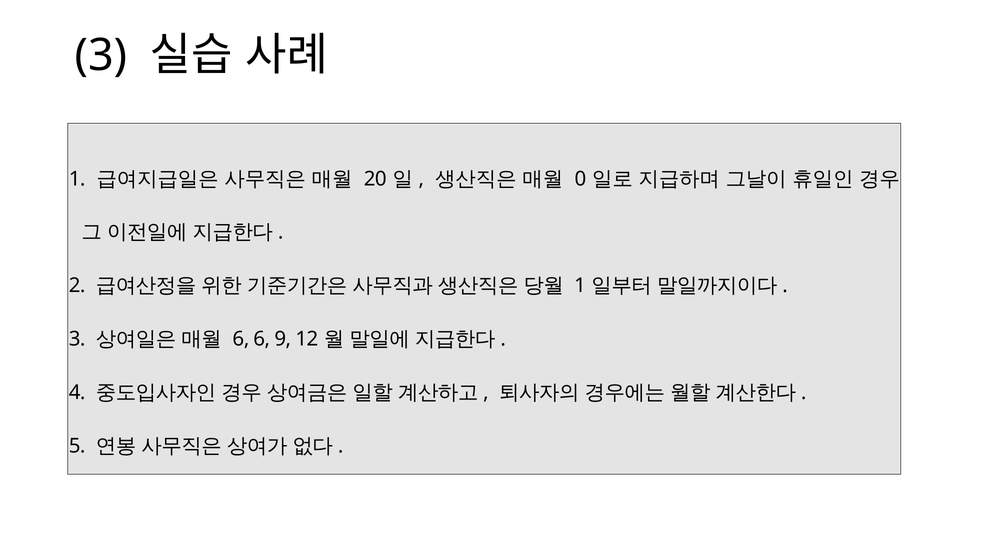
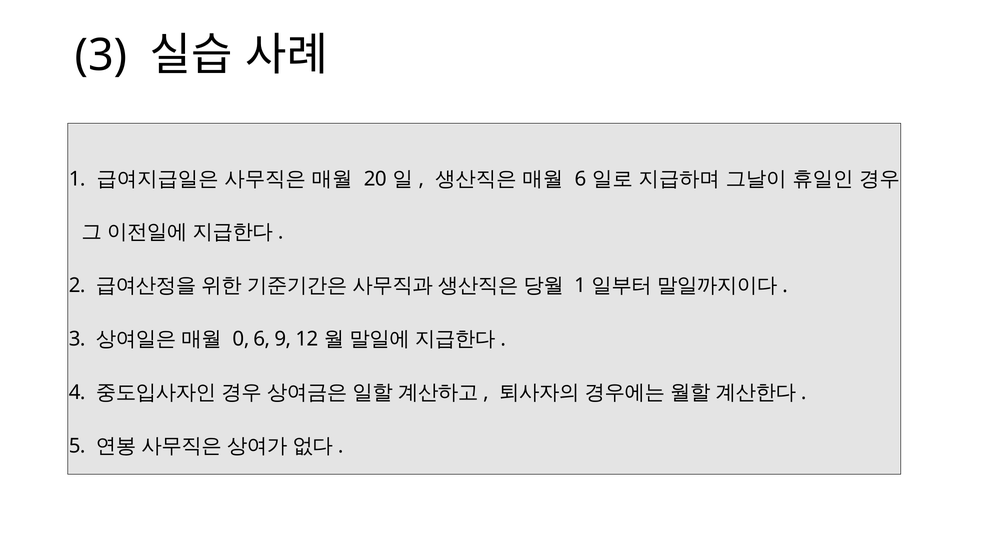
0: 0 -> 6 (580, 179)
6: 6 -> 0 (241, 339)
